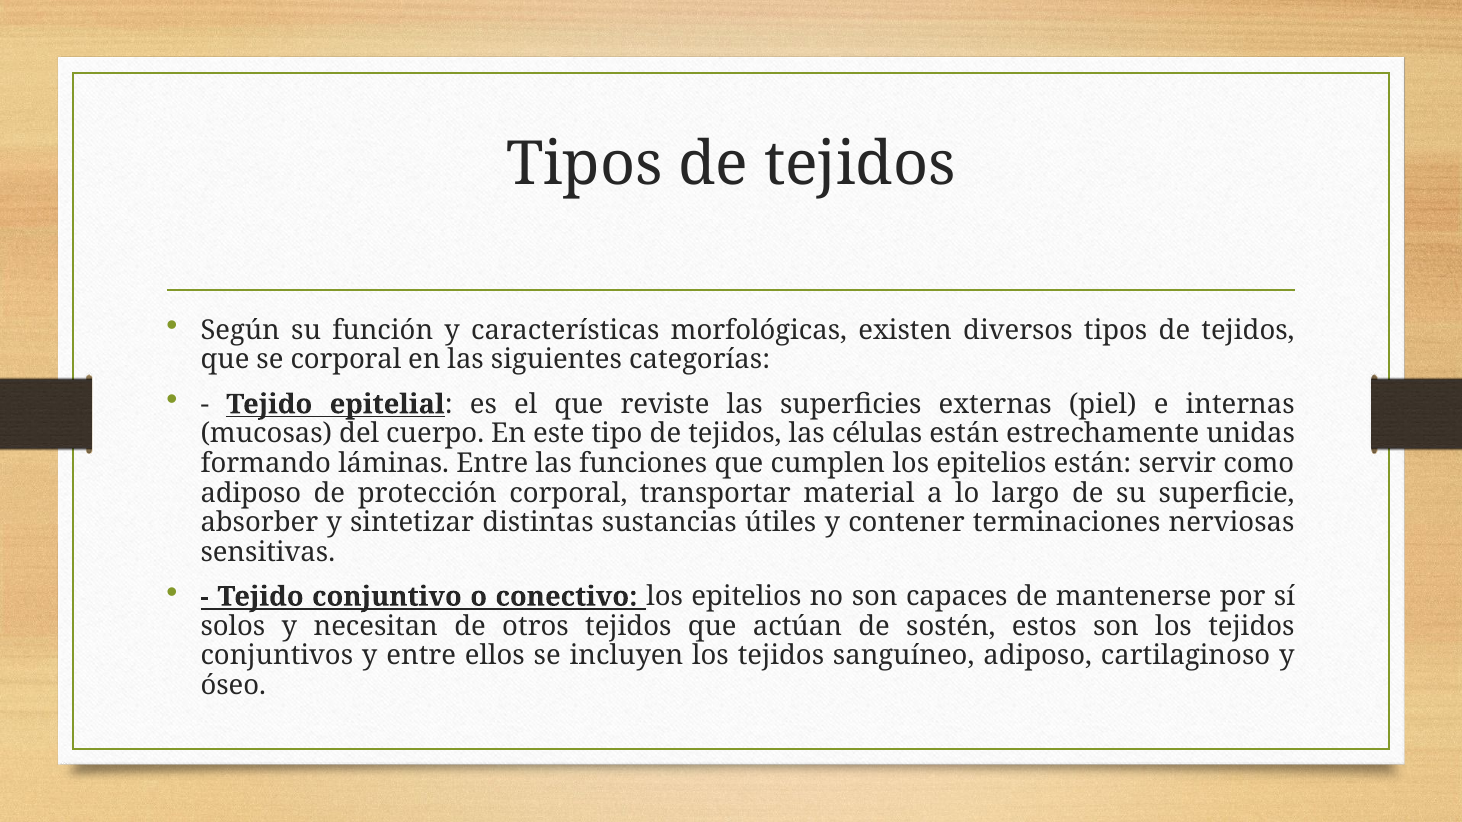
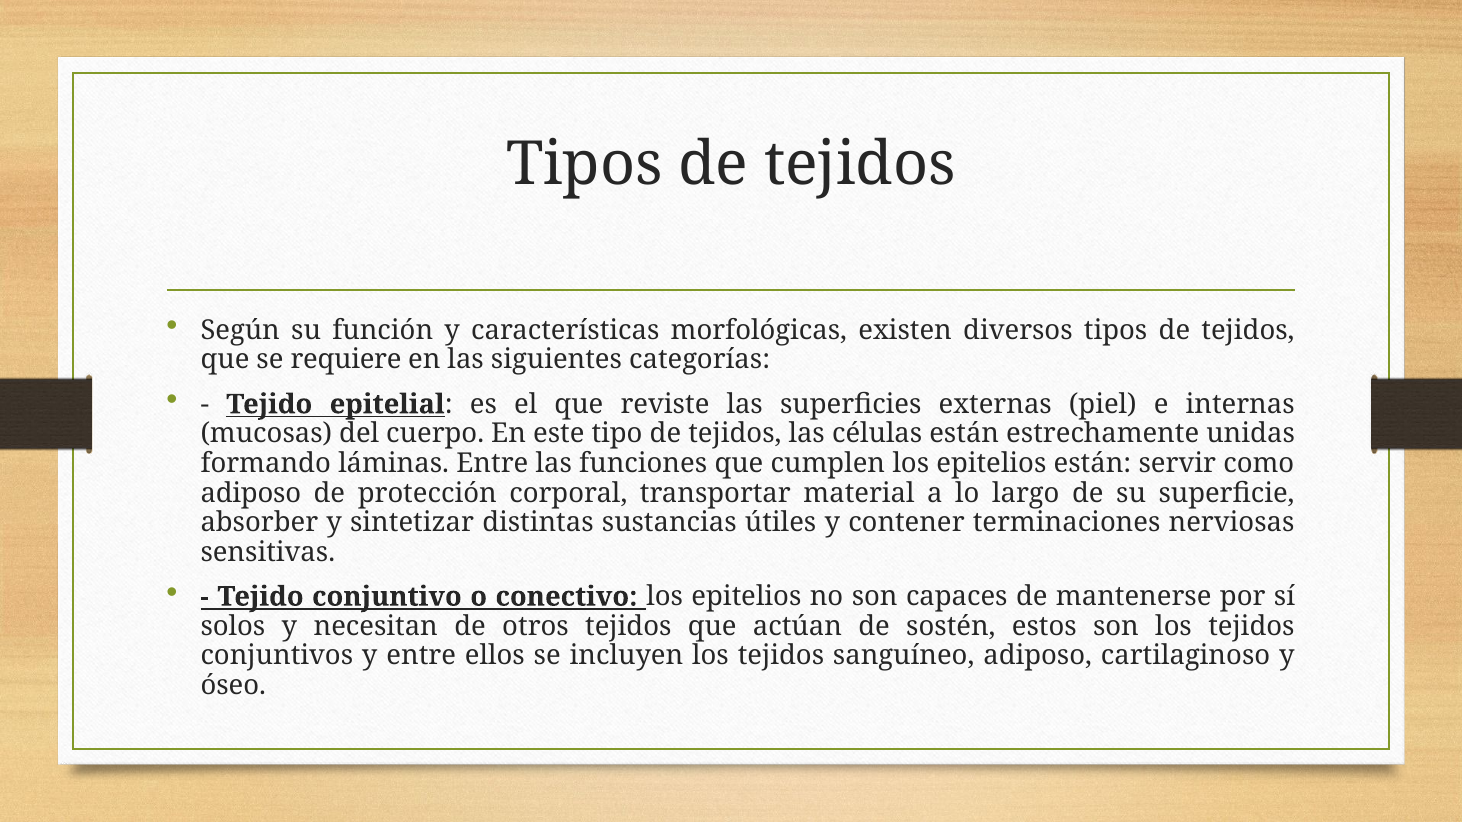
se corporal: corporal -> requiere (346, 360)
